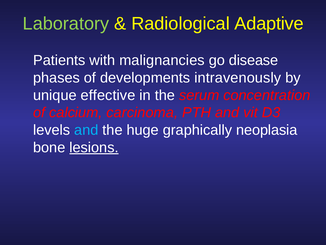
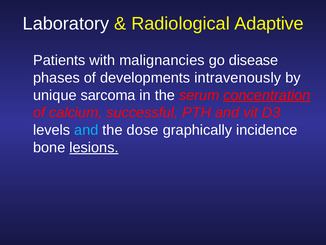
Laboratory colour: light green -> white (66, 24)
effective: effective -> sarcoma (108, 95)
concentration underline: none -> present (267, 95)
carcinoma: carcinoma -> successful (142, 112)
huge: huge -> dose (143, 130)
neoplasia: neoplasia -> incidence (267, 130)
